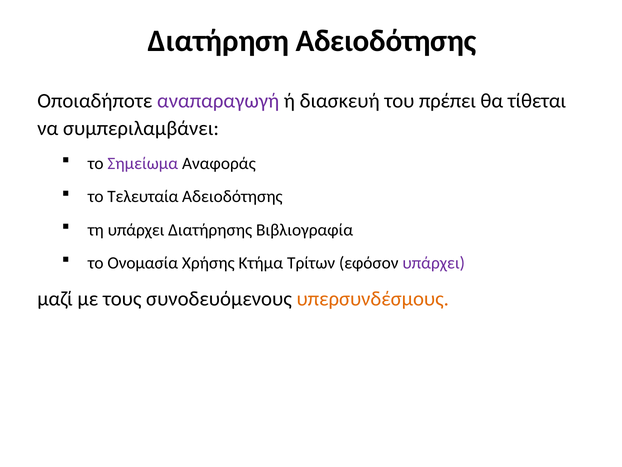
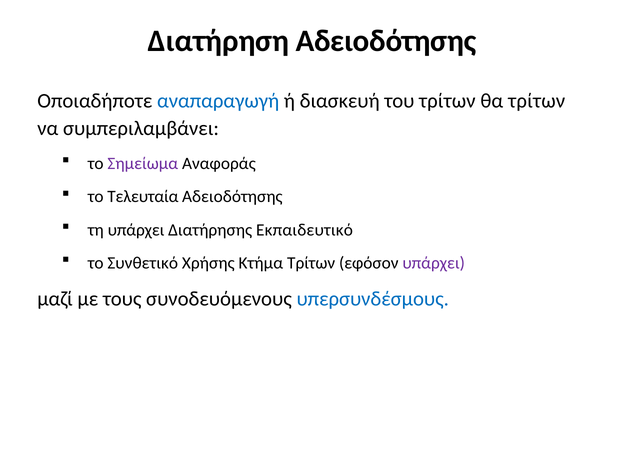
αναπαραγωγή colour: purple -> blue (218, 101)
του πρέπει: πρέπει -> τρίτων (447, 101)
θα τίθεται: τίθεται -> τρίτων (537, 101)
Βιβλιογραφία: Βιβλιογραφία -> Εκπαιδευτικό (304, 230)
Ονομασία: Ονομασία -> Συνθετικό (143, 263)
υπερσυνδέσμους colour: orange -> blue (373, 299)
